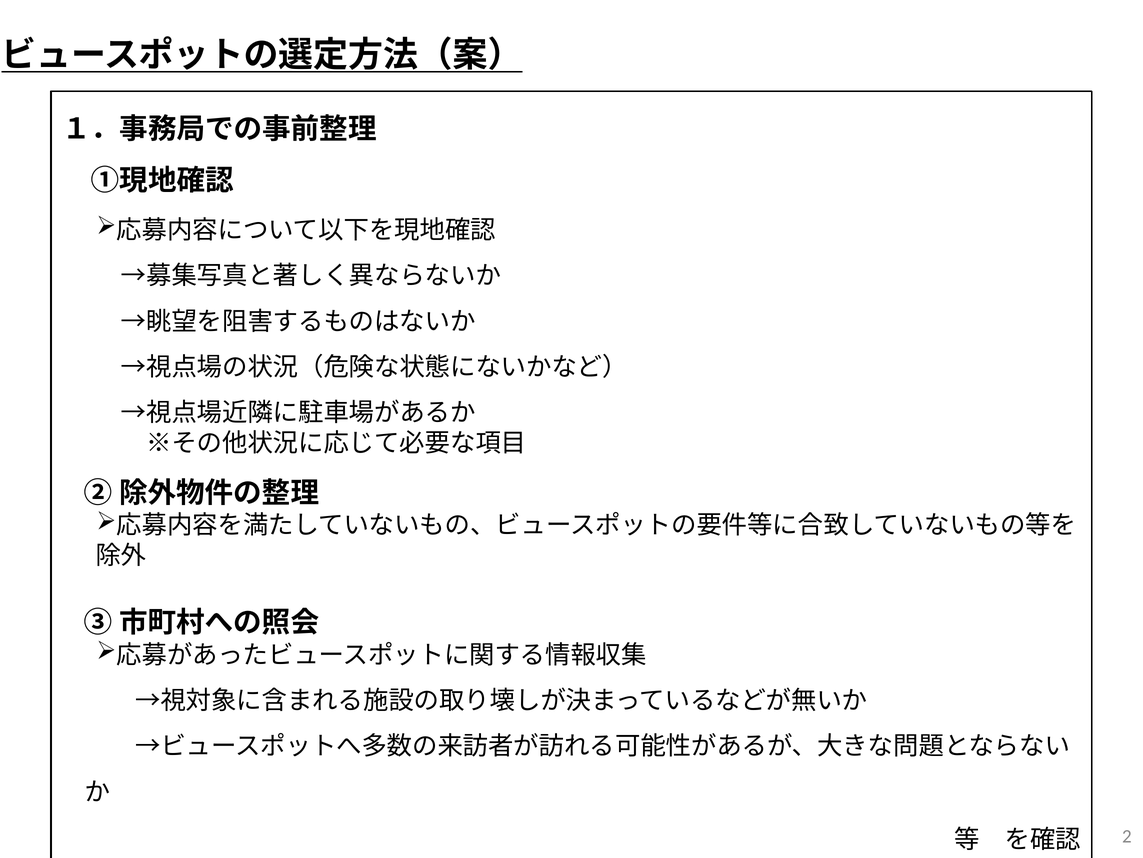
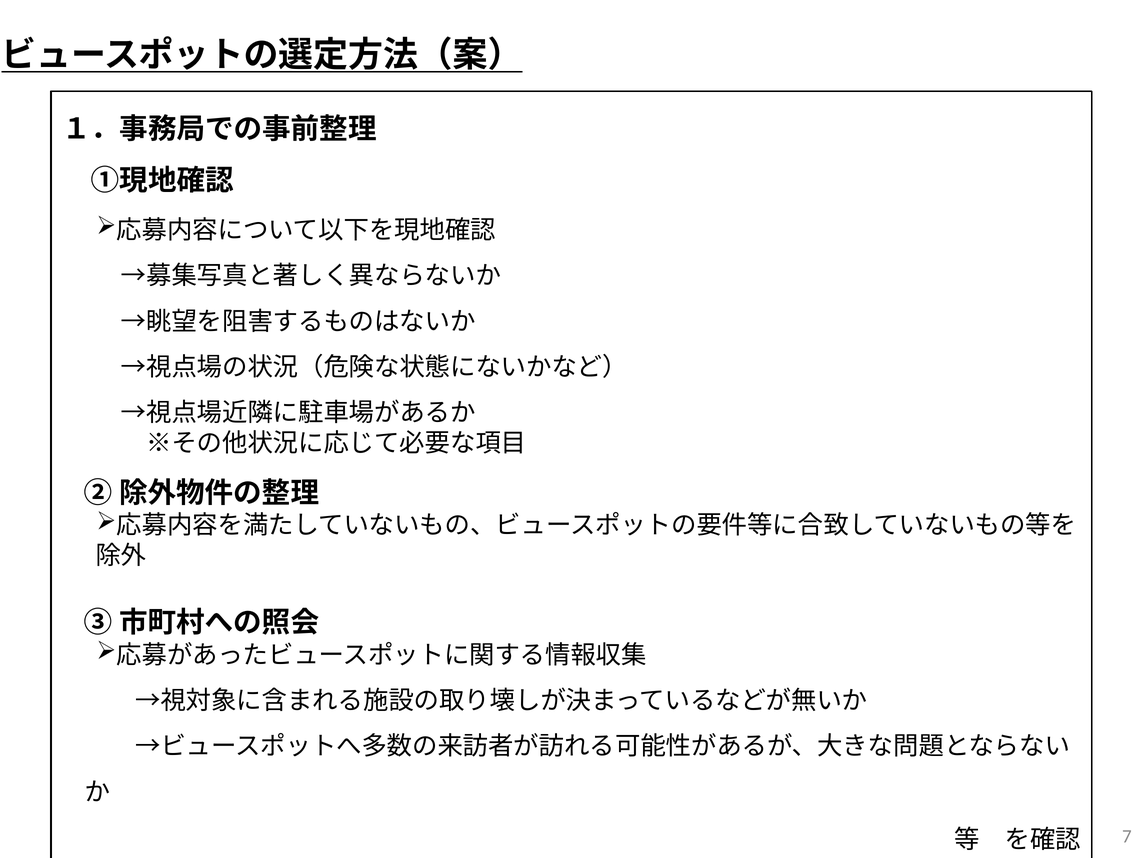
2: 2 -> 7 (1127, 836)
